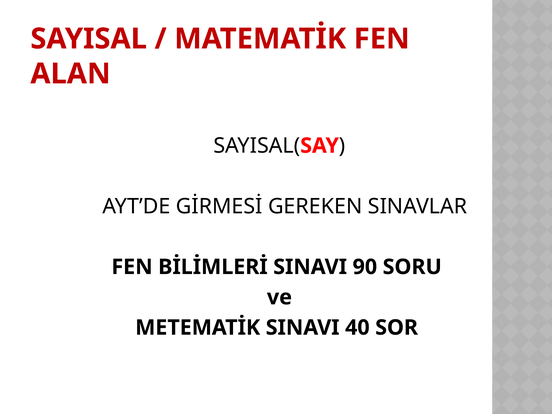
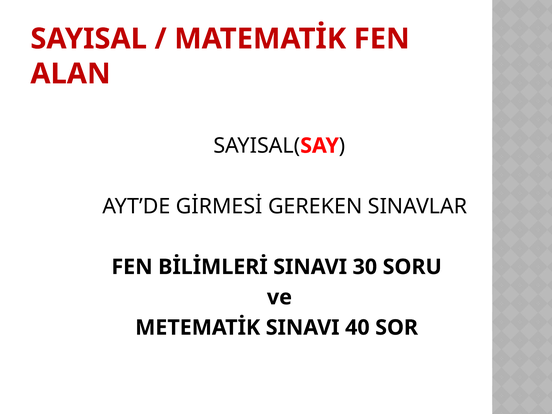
90: 90 -> 30 (365, 267)
